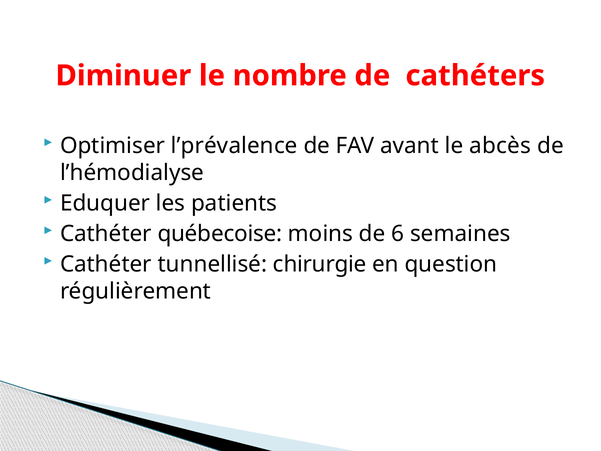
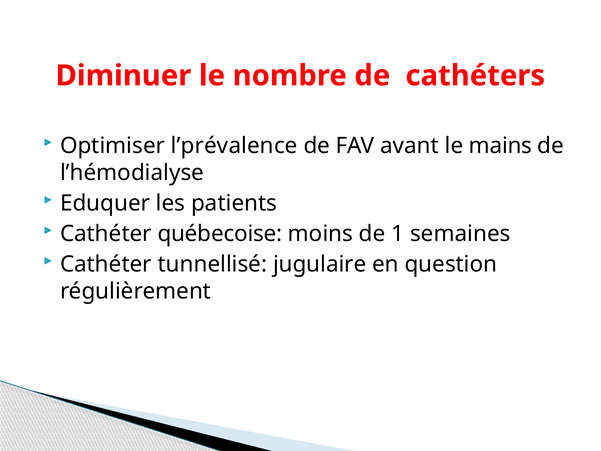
abcès: abcès -> mains (500, 146)
6: 6 -> 1 (398, 234)
chirurgie: chirurgie -> jugulaire (320, 264)
